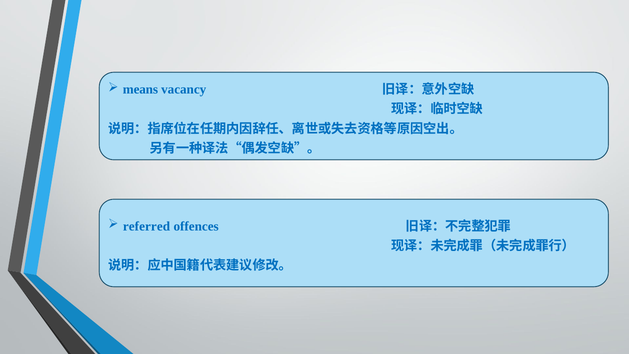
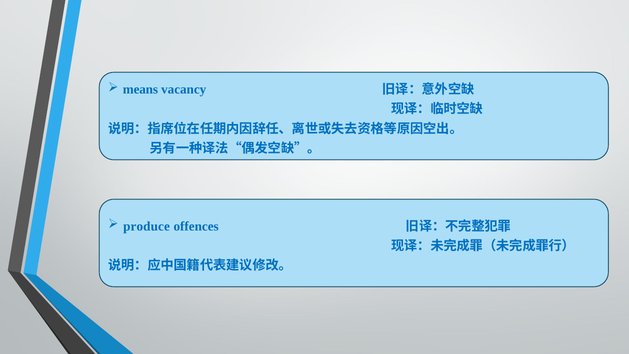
referred: referred -> produce (146, 226)
